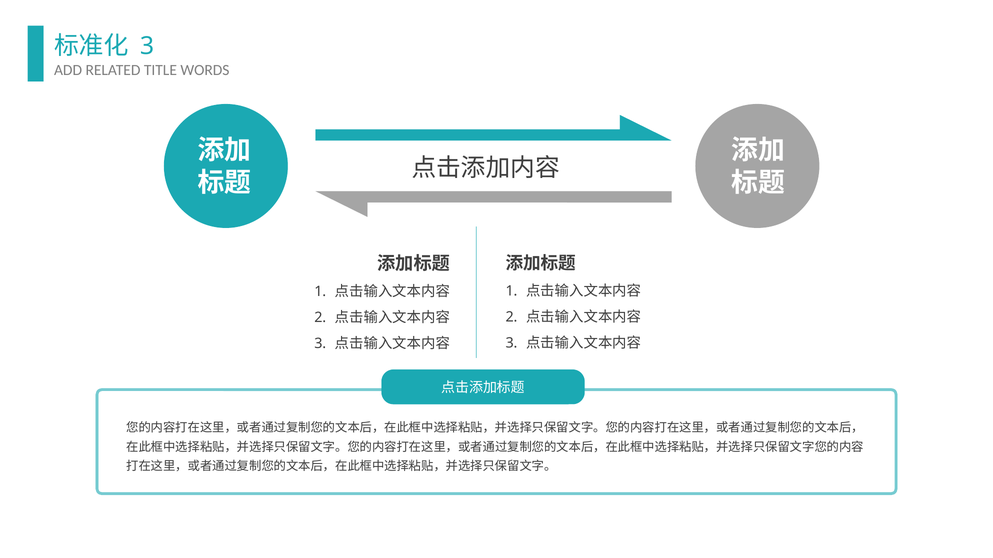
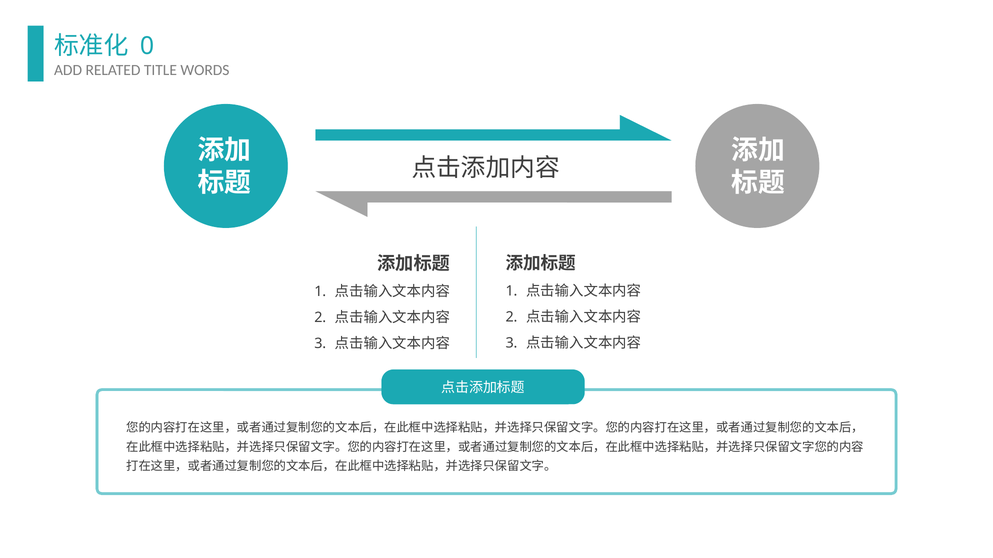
3: 3 -> 0 (147, 46)
